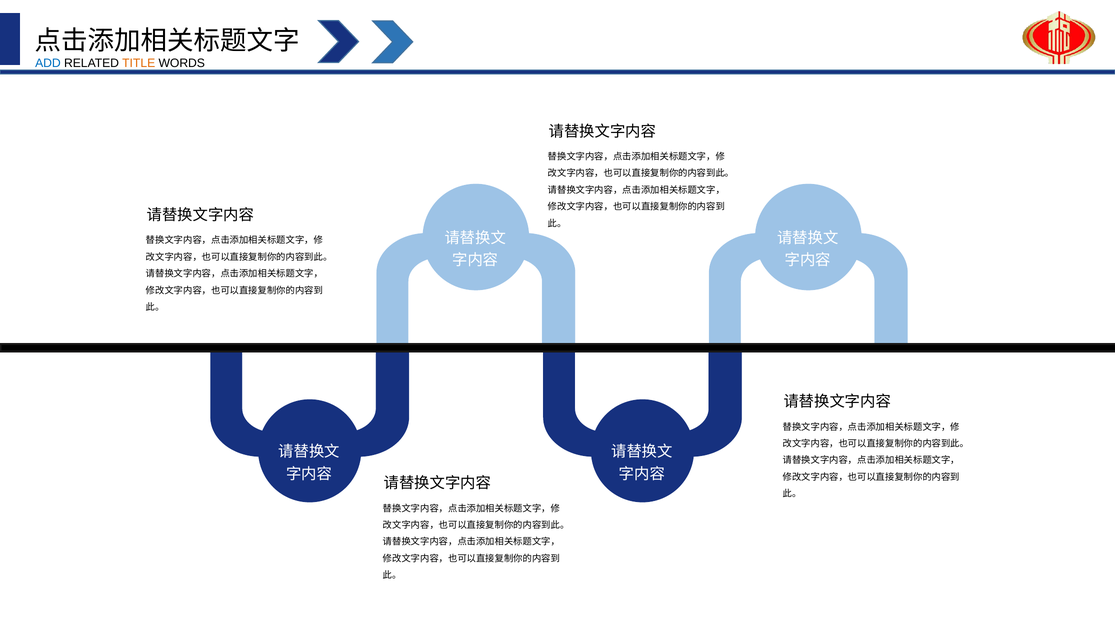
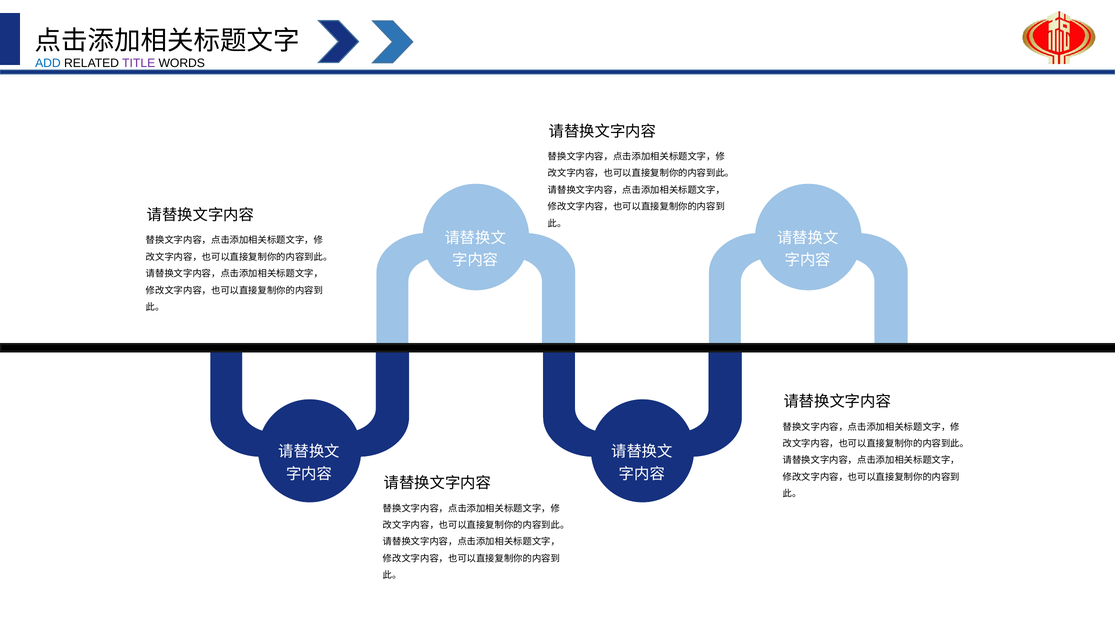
TITLE colour: orange -> purple (139, 63)
